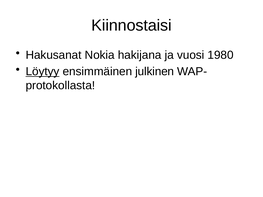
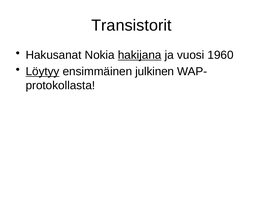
Kiinnostaisi: Kiinnostaisi -> Transistorit (131, 25)
hakijana underline: none -> present (140, 55)
1980: 1980 -> 1960 (221, 55)
